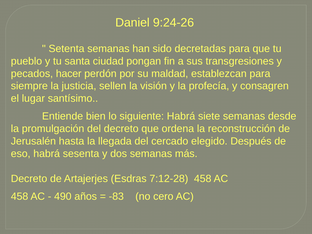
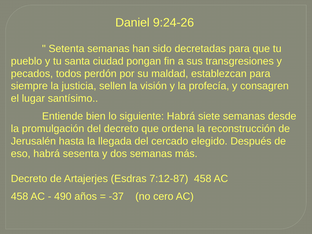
hacer: hacer -> todos (69, 74)
7:12-28: 7:12-28 -> 7:12-87 (169, 179)
-83: -83 -> -37 (116, 196)
